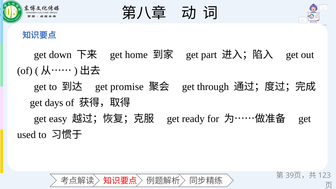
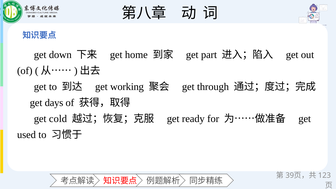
promise: promise -> working (127, 87)
easy: easy -> cold (58, 119)
